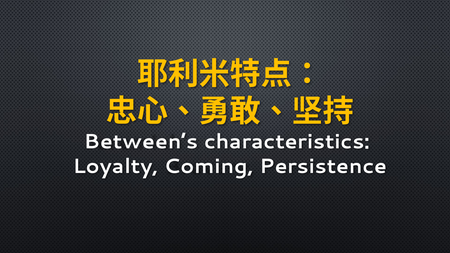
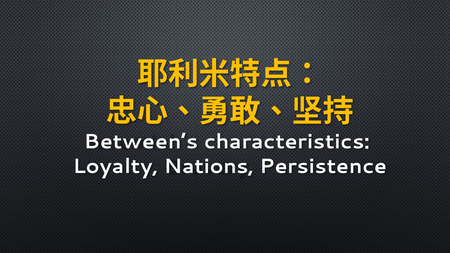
Coming: Coming -> Nations (209, 167)
